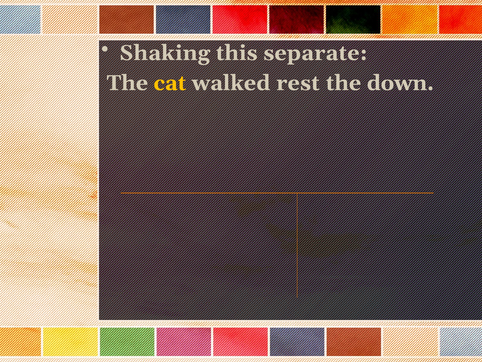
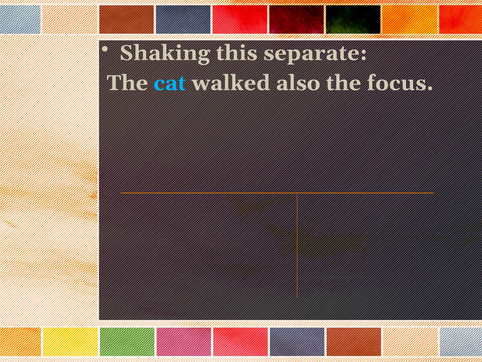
cat colour: yellow -> light blue (170, 83)
rest: rest -> also (298, 83)
down: down -> focus (400, 83)
